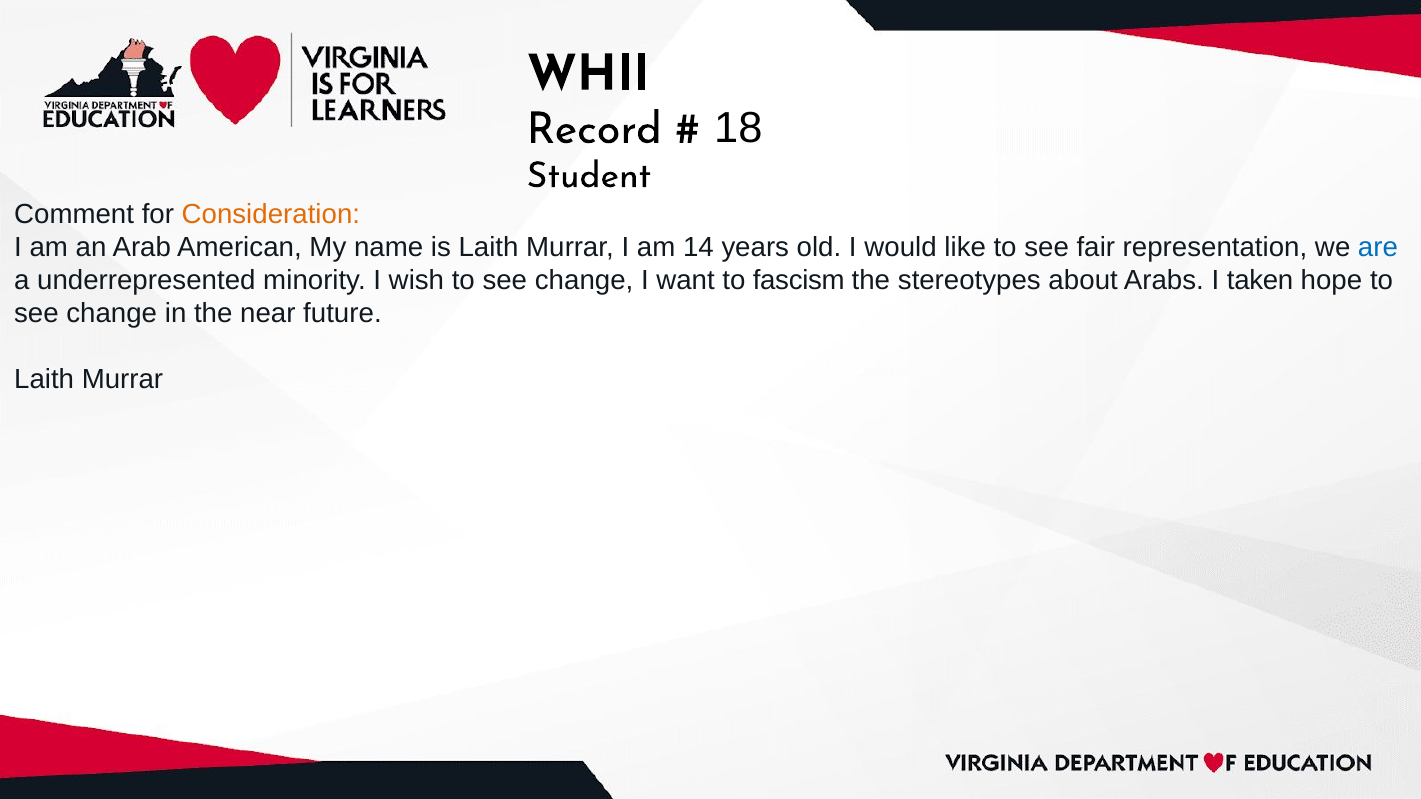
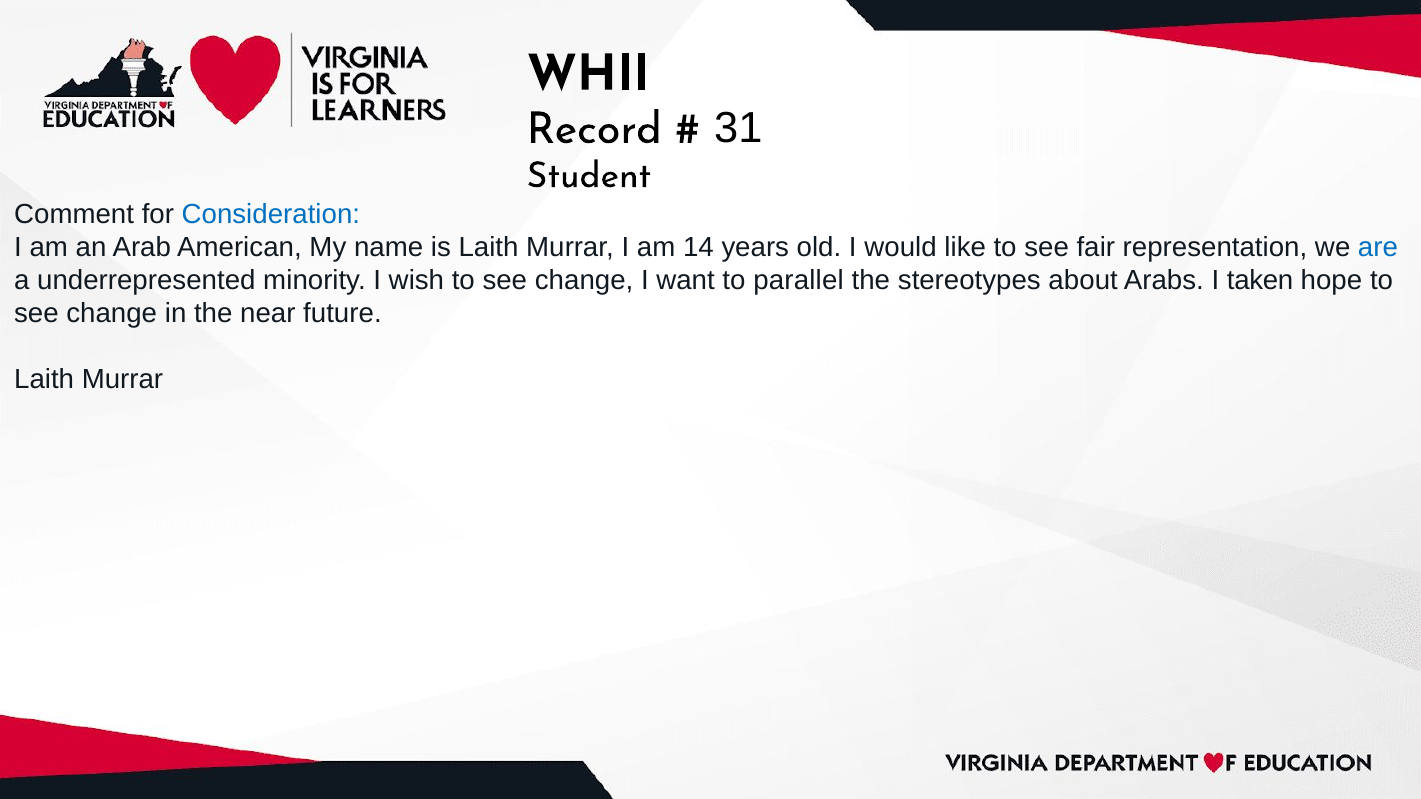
18: 18 -> 31 (738, 129)
Consideration colour: orange -> blue (271, 214)
fascism: fascism -> parallel (799, 280)
